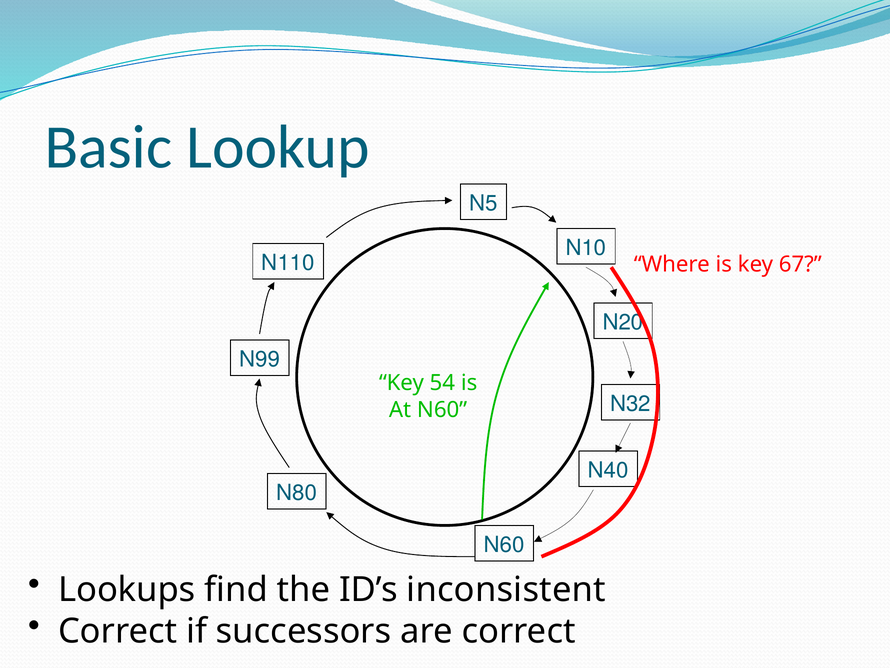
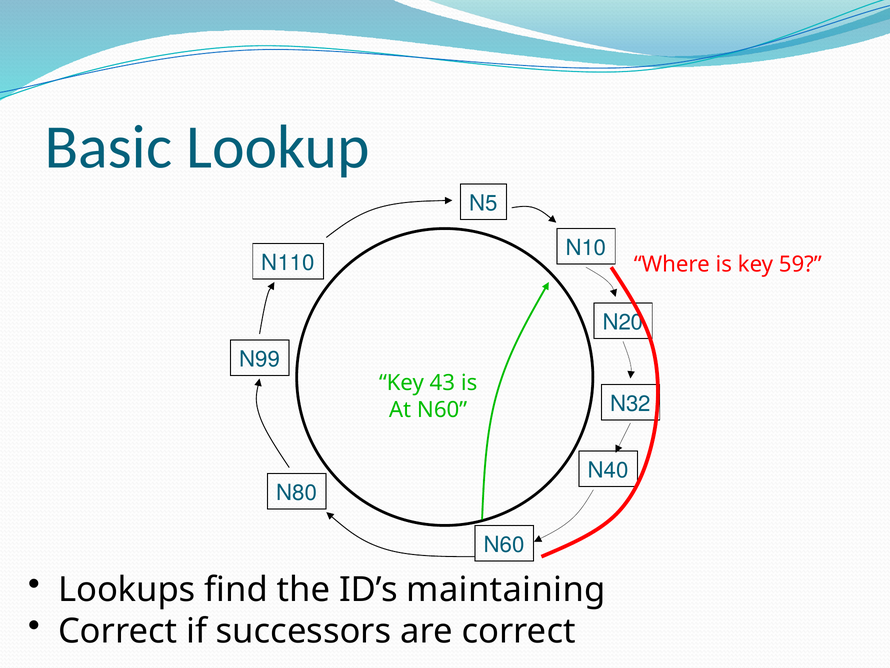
67: 67 -> 59 (800, 264)
54: 54 -> 43 (442, 383)
inconsistent: inconsistent -> maintaining (506, 589)
